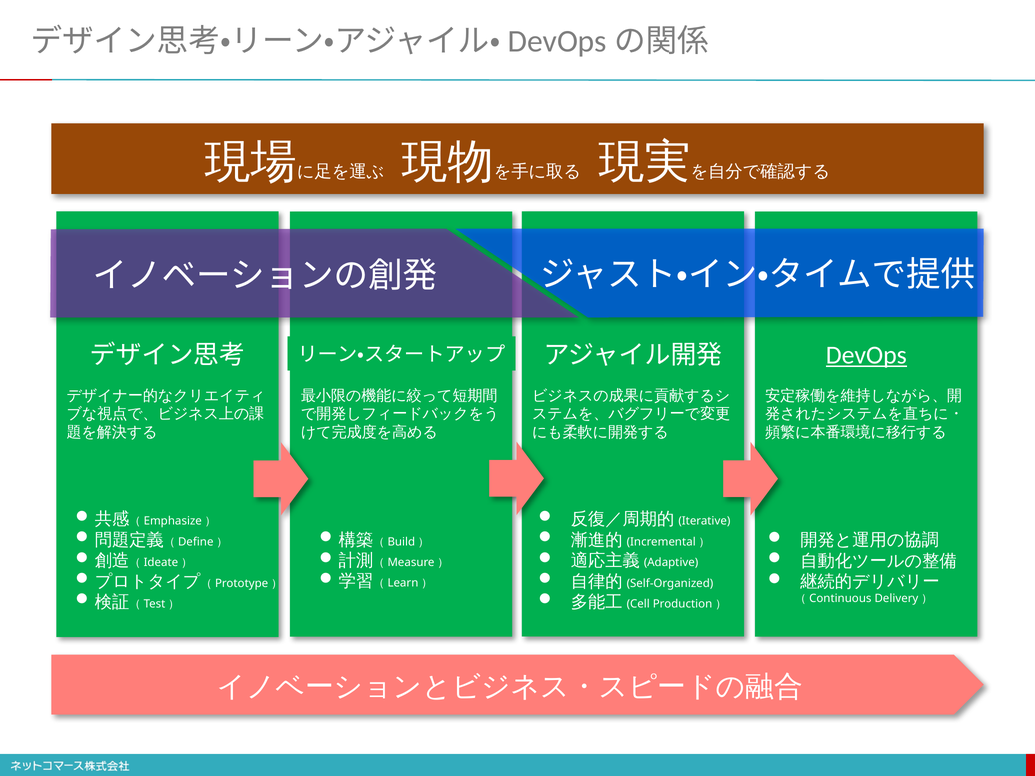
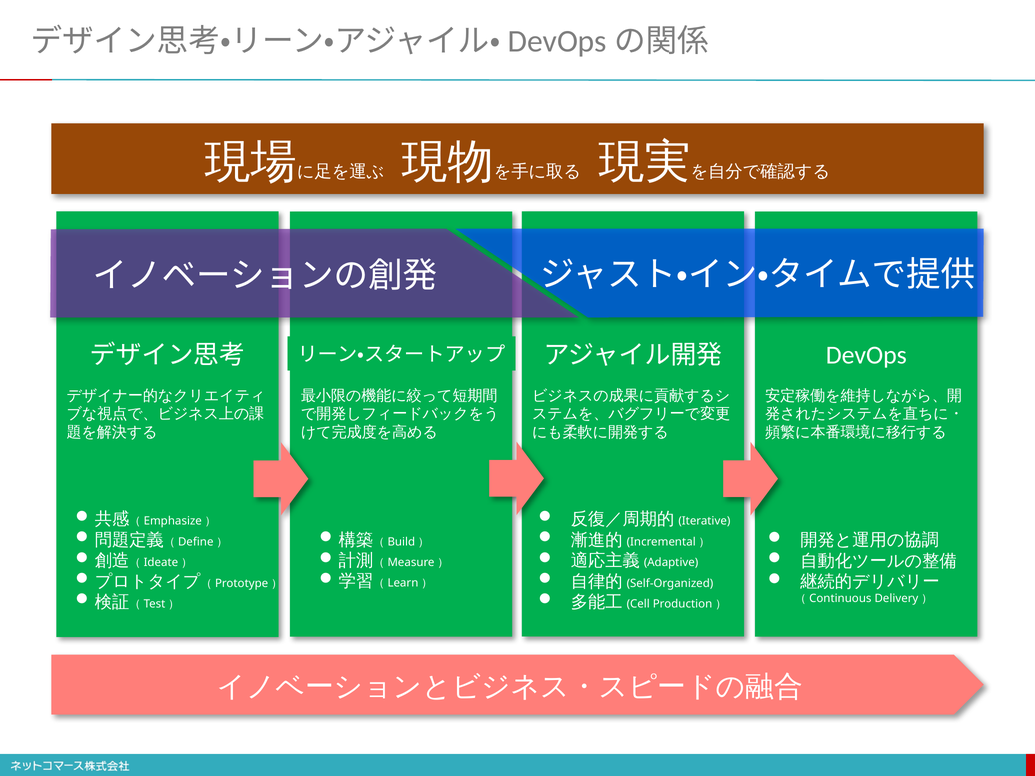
DevOps underline: present -> none (866, 355)
